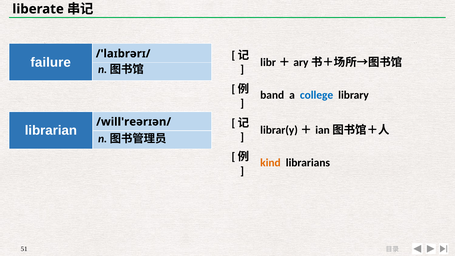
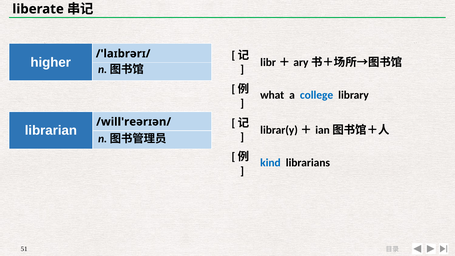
failure: failure -> higher (51, 62)
band: band -> what (272, 95)
kind colour: orange -> blue (270, 163)
